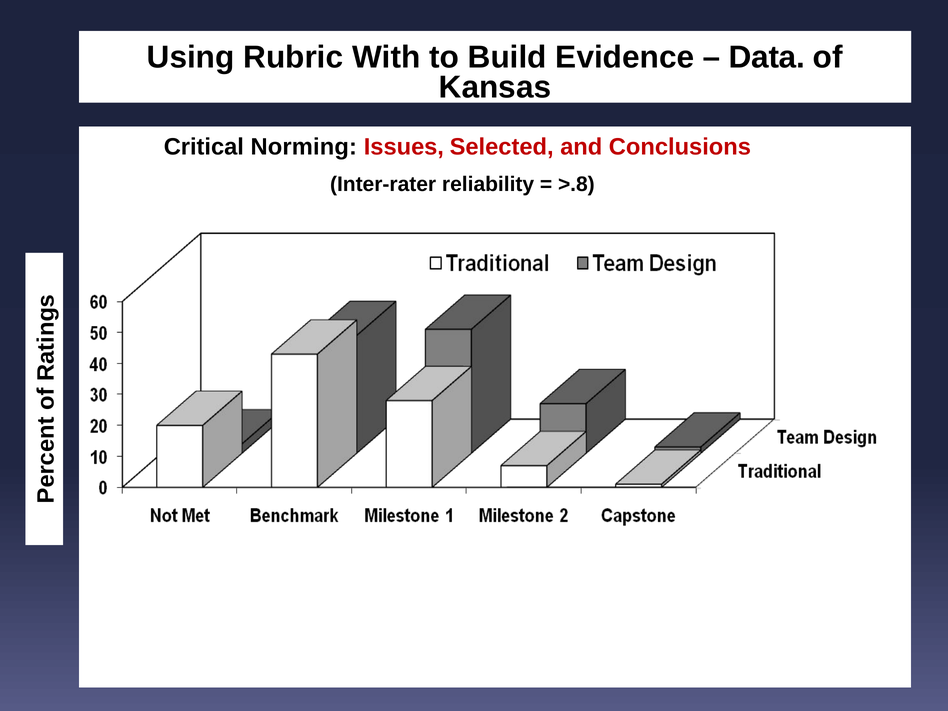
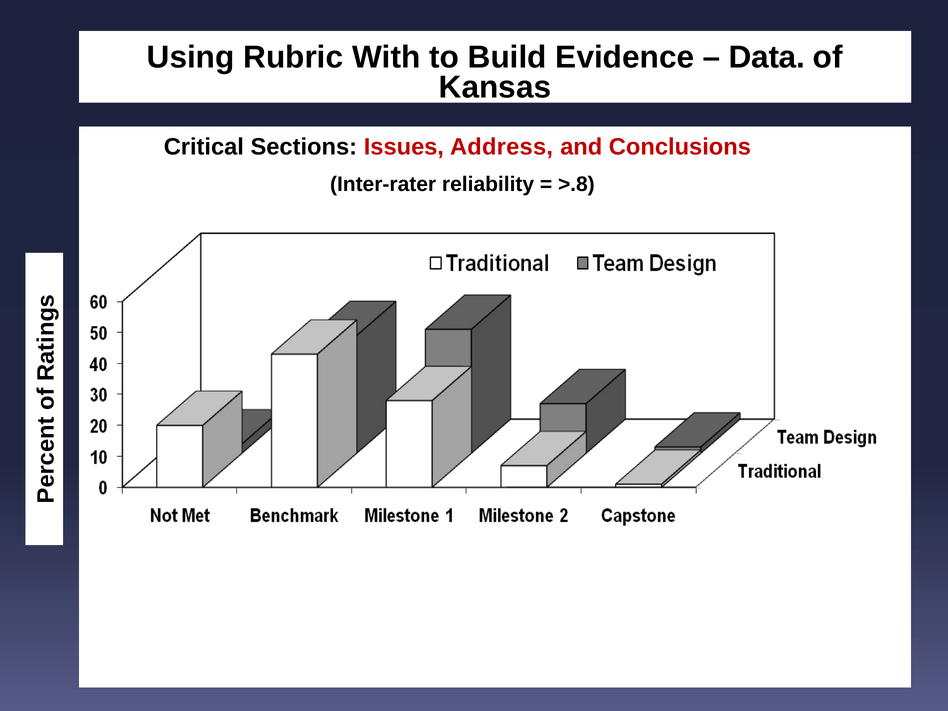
Norming: Norming -> Sections (304, 147)
Selected: Selected -> Address (502, 147)
